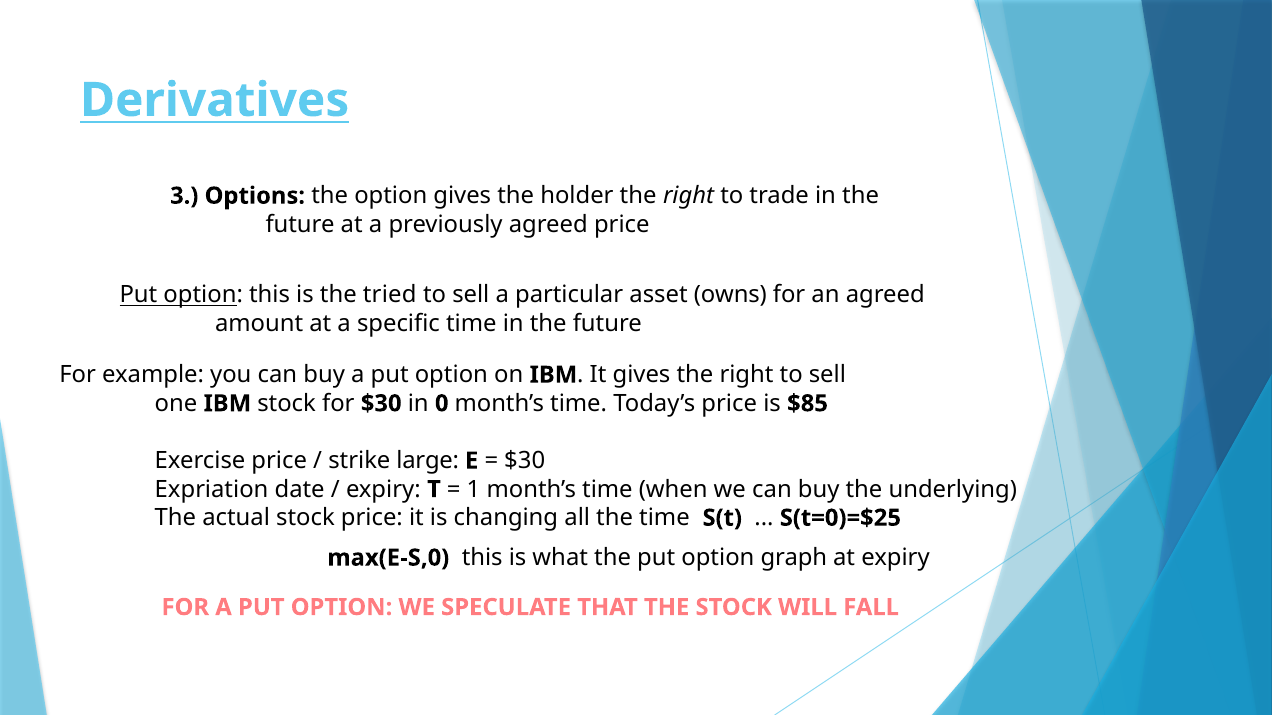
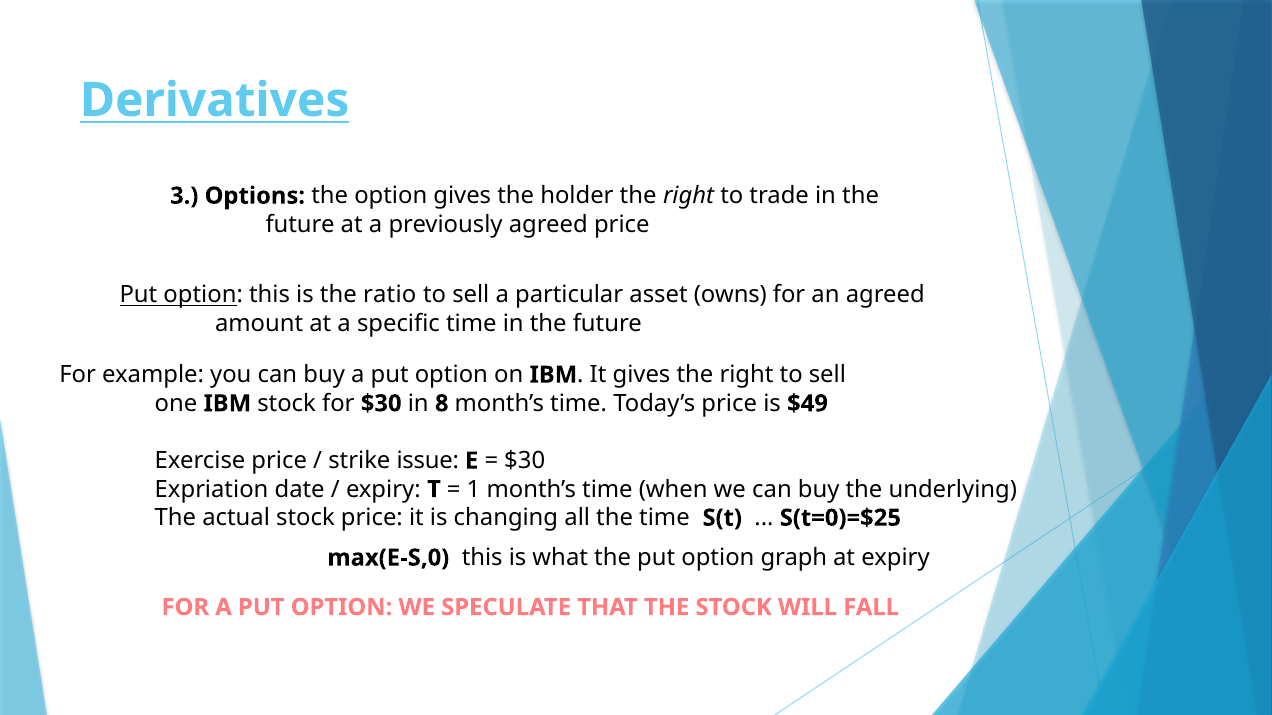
tried: tried -> ratio (390, 295)
0: 0 -> 8 (442, 404)
$85: $85 -> $49 (808, 404)
large: large -> issue (428, 461)
